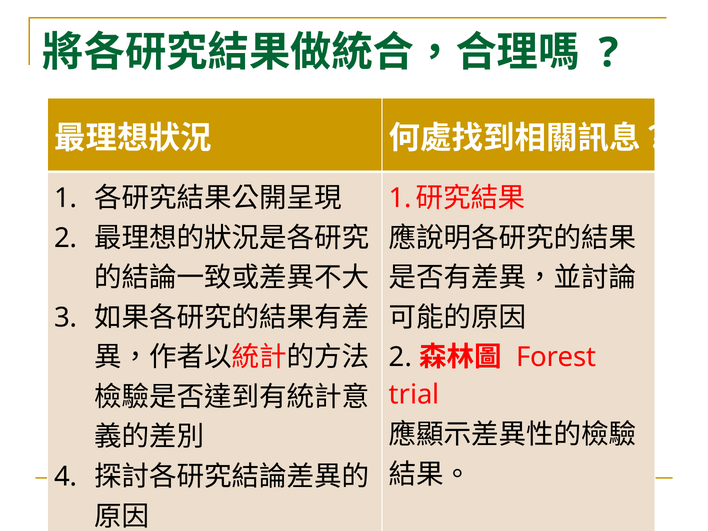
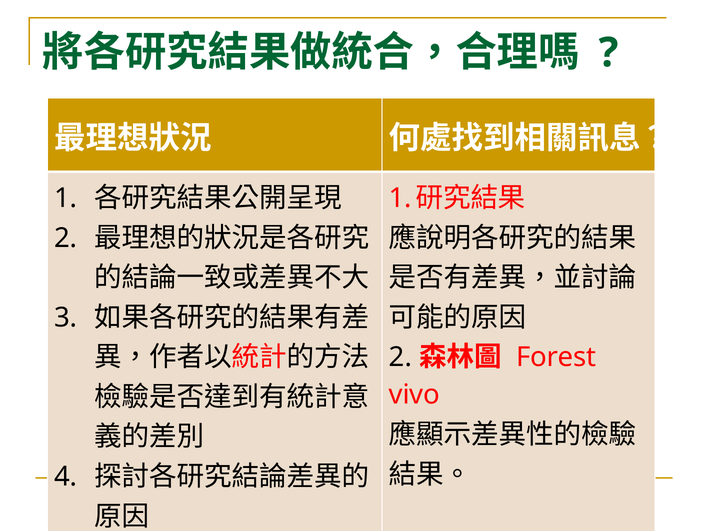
trial: trial -> vivo (414, 395)
